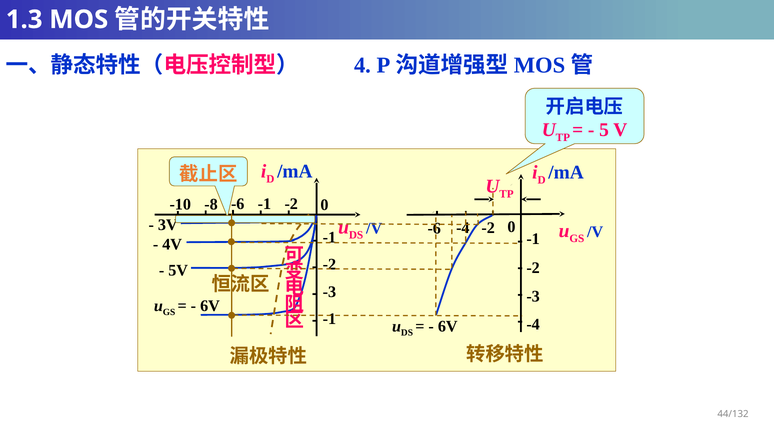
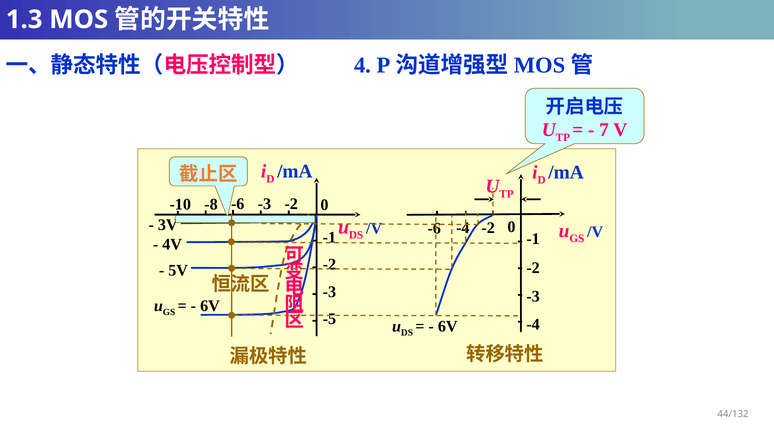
5: 5 -> 7 (604, 130)
-1: -1 -> -3 (264, 204)
-1: -1 -> -5 (329, 319)
